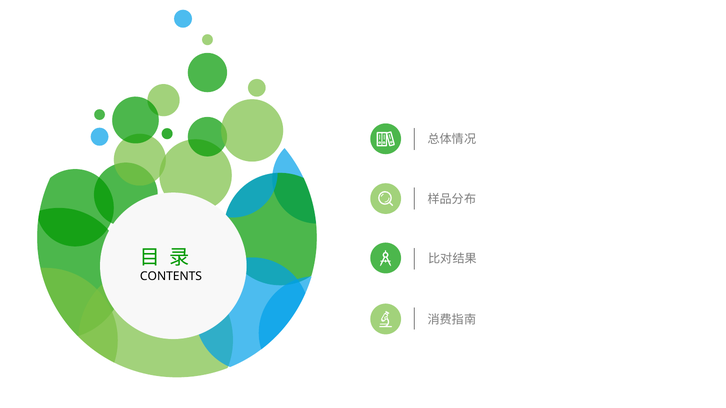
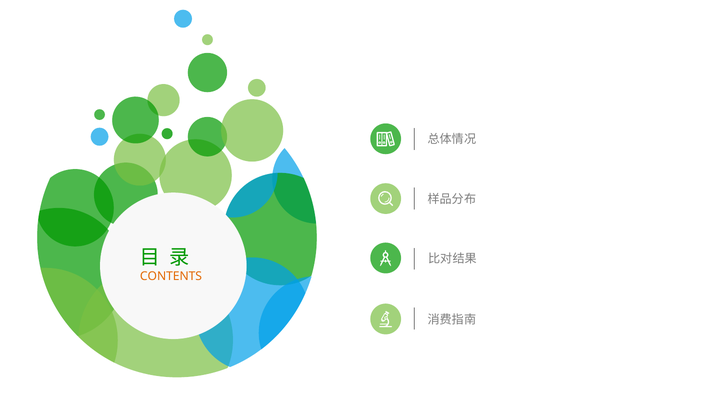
CONTENTS colour: black -> orange (171, 276)
